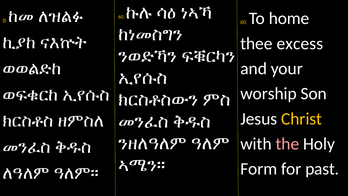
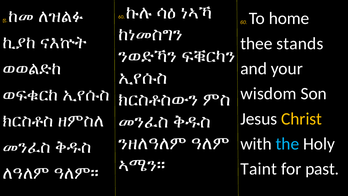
excess: excess -> stands (300, 43)
worship: worship -> wisdom (268, 94)
the colour: pink -> light blue (287, 144)
Form: Form -> Taint (259, 169)
